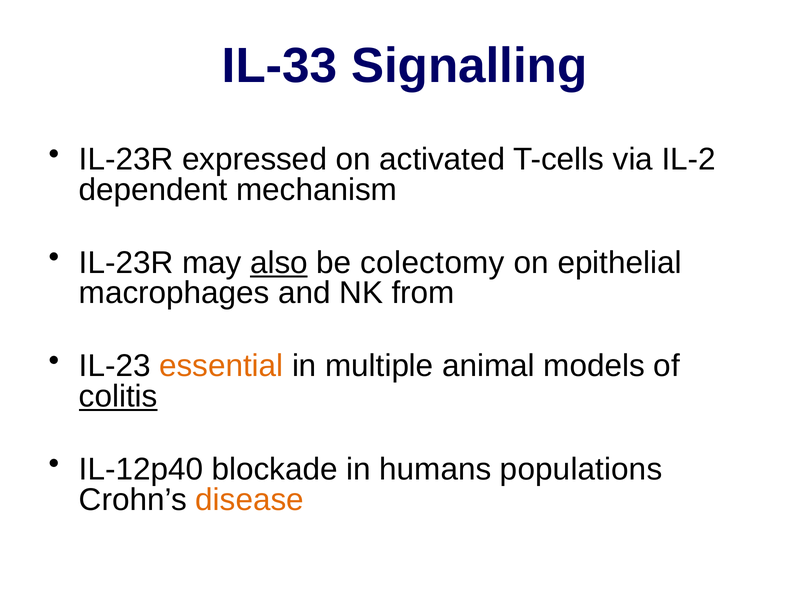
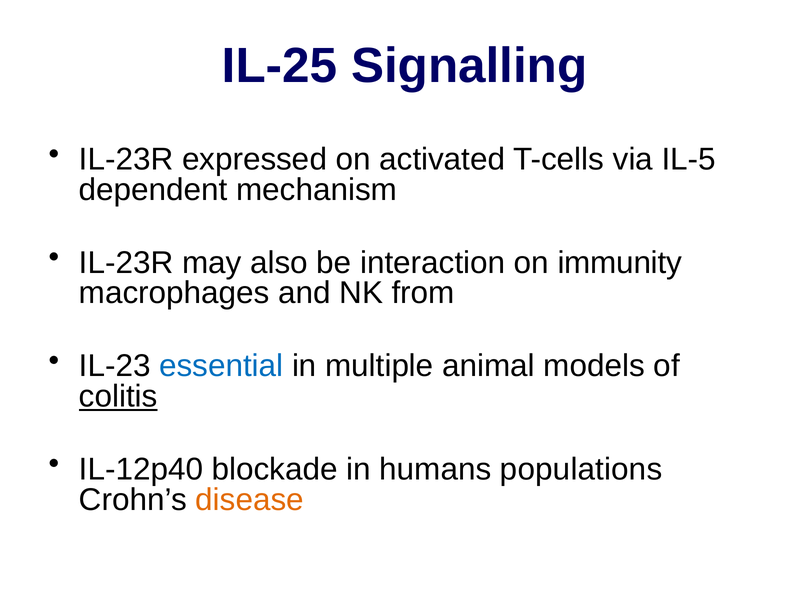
IL-33: IL-33 -> IL-25 (280, 66)
IL-2: IL-2 -> IL-5 (689, 160)
also underline: present -> none (279, 263)
colectomy: colectomy -> interaction (433, 263)
epithelial: epithelial -> immunity (620, 263)
essential colour: orange -> blue (221, 366)
